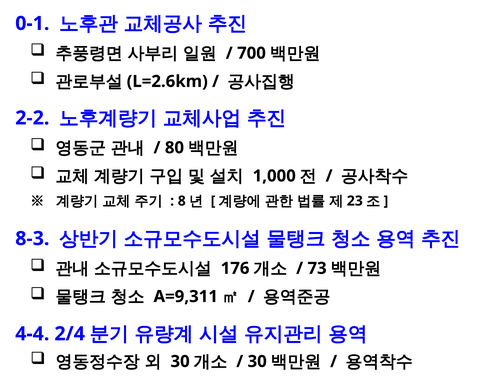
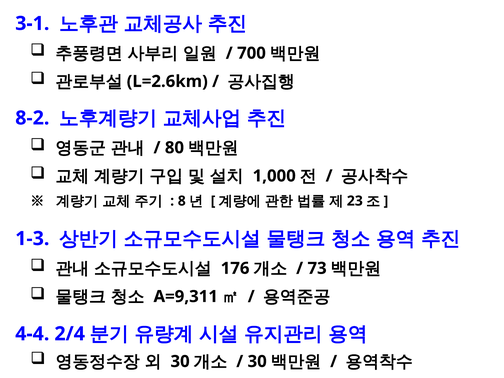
0-1: 0-1 -> 3-1 (32, 23)
2-2: 2-2 -> 8-2 (32, 118)
8-3: 8-3 -> 1-3 (32, 239)
